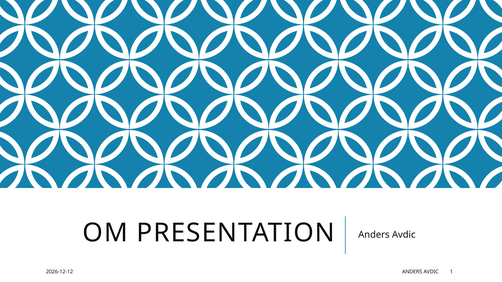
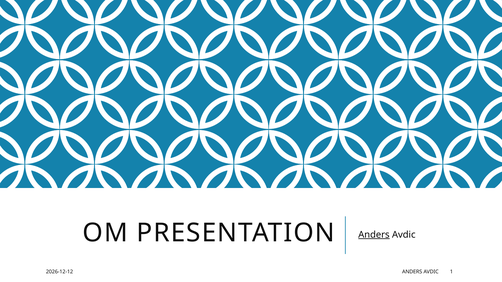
Anders underline: none -> present (374, 235)
